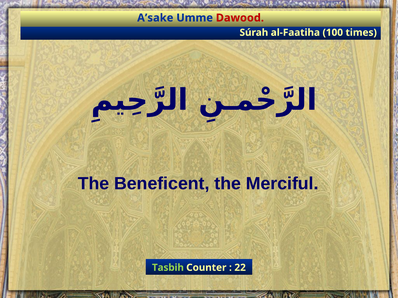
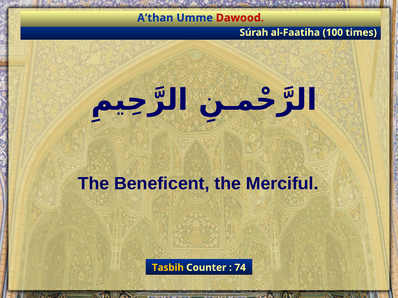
A’sake: A’sake -> A’than (155, 18)
Tasbih colour: light green -> yellow (168, 268)
22: 22 -> 74 (240, 268)
